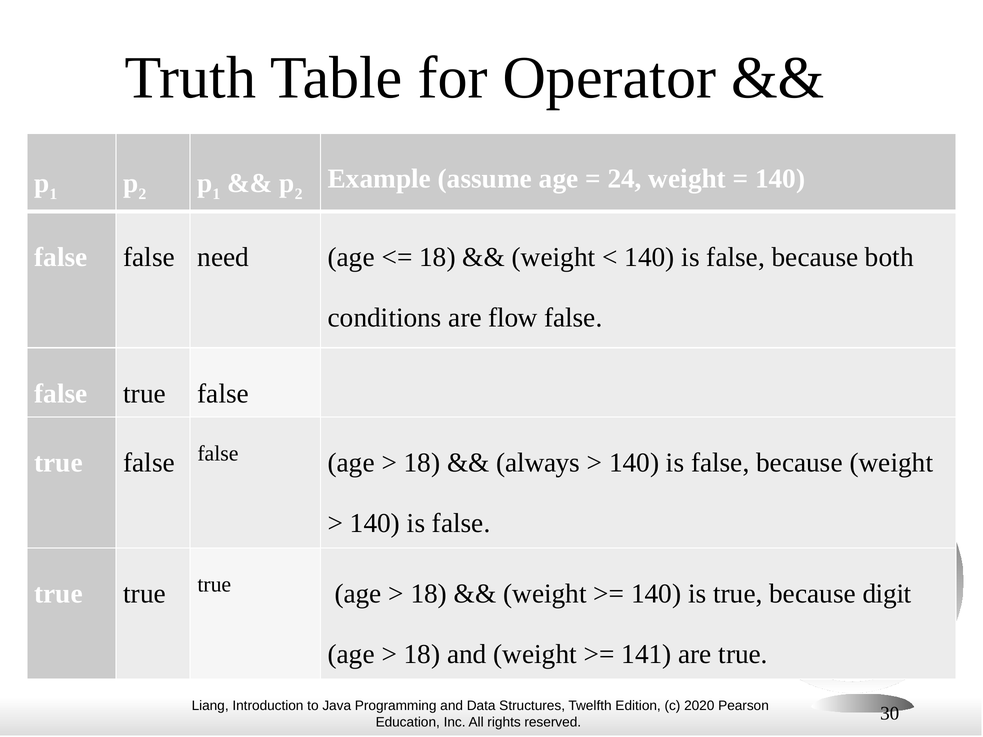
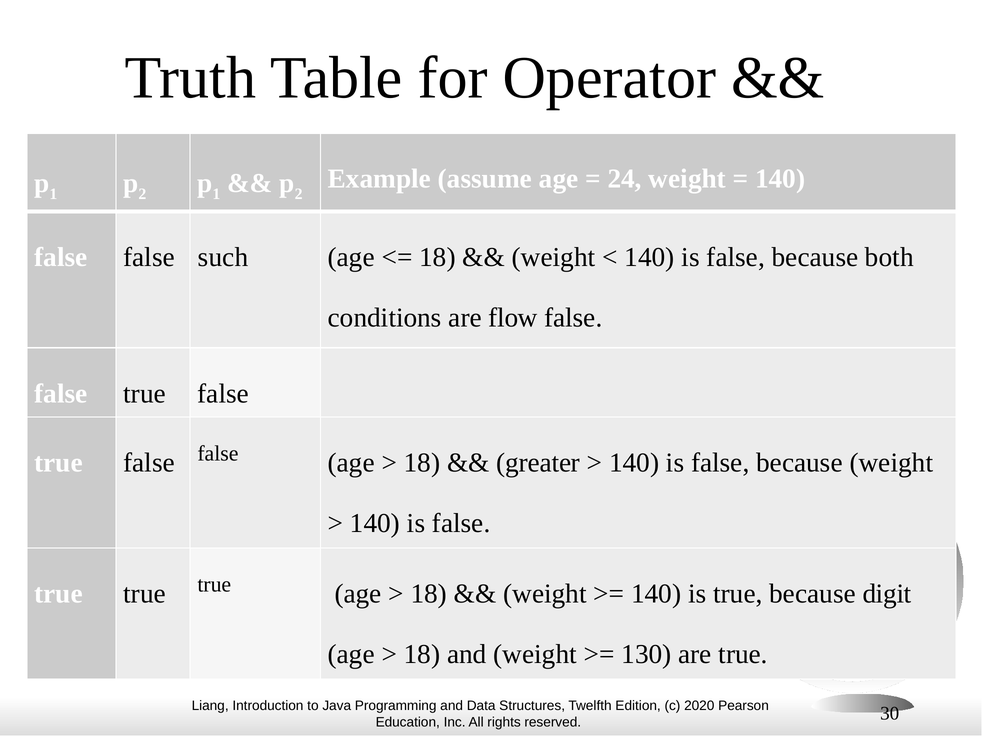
need: need -> such (223, 257)
always: always -> greater (538, 463)
141: 141 -> 130 (646, 654)
